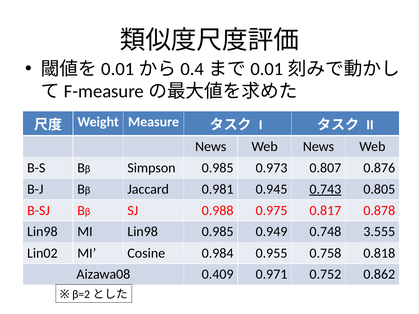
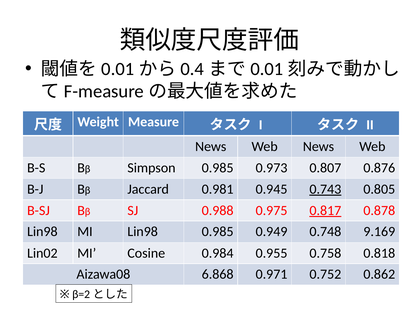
0.817 underline: none -> present (325, 211)
3.555: 3.555 -> 9.169 (379, 232)
0.409: 0.409 -> 6.868 (218, 275)
